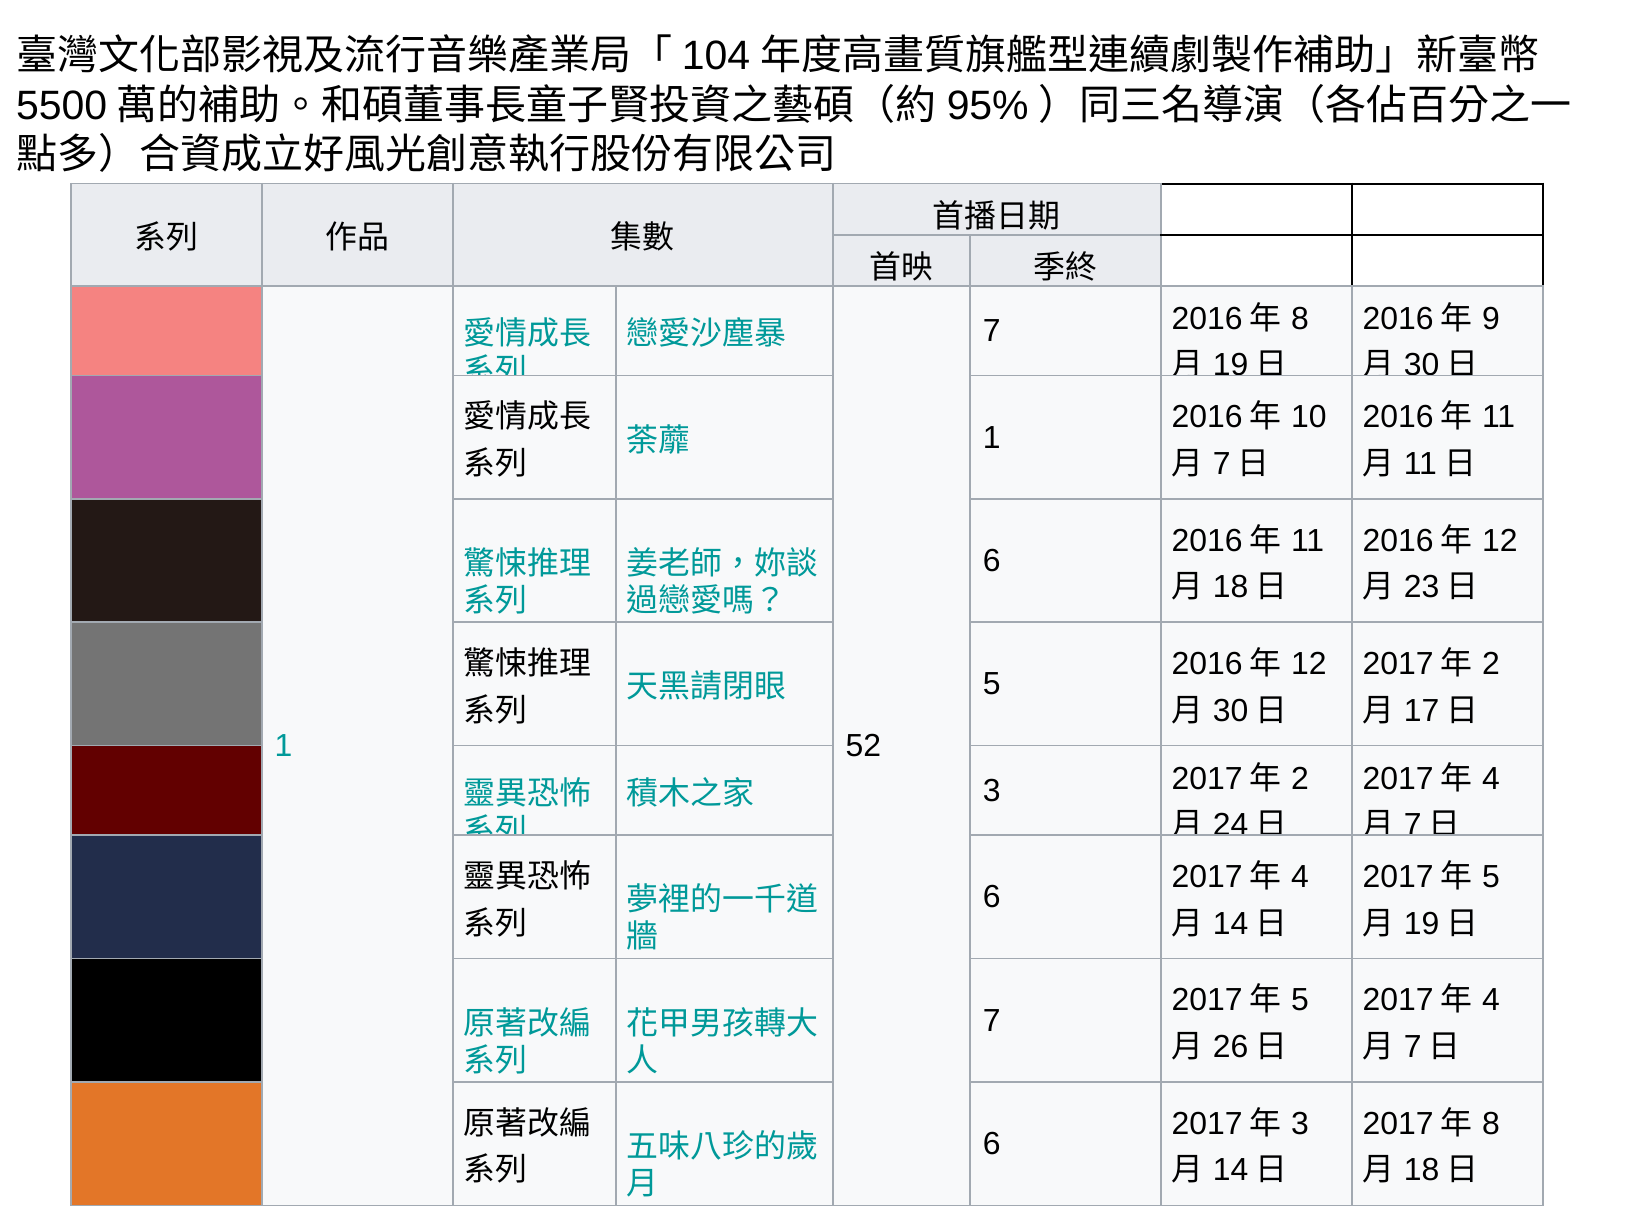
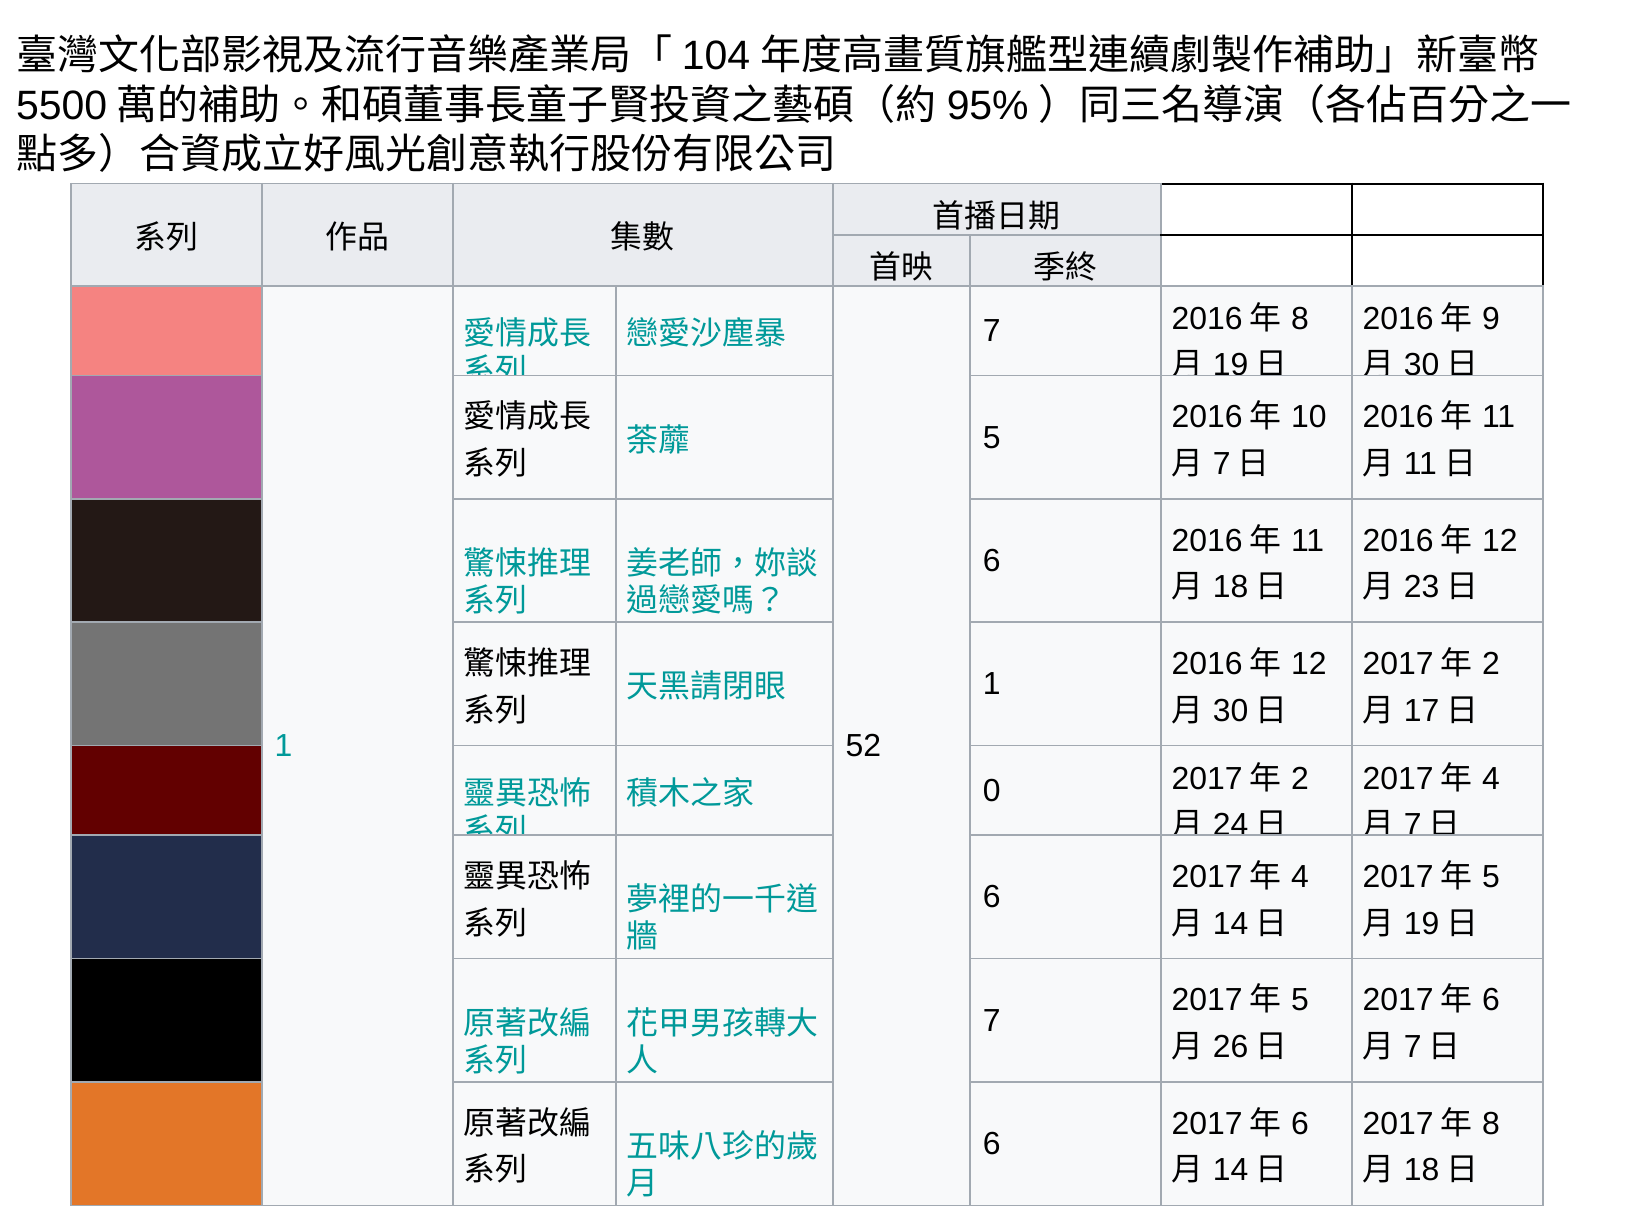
1: 1 -> 5 (992, 438)
5: 5 -> 1 (992, 684)
3: 3 -> 0 (992, 791)
4: 4 -> 6 (1491, 1000)
3: 3 -> 6 (1300, 1124)
